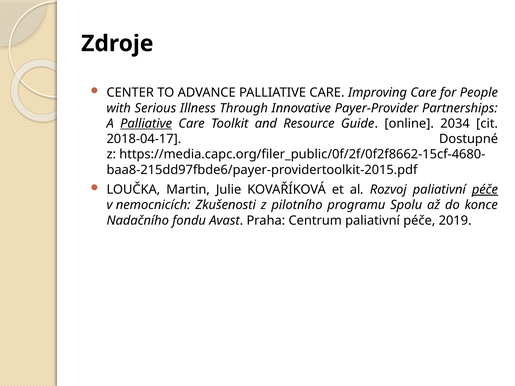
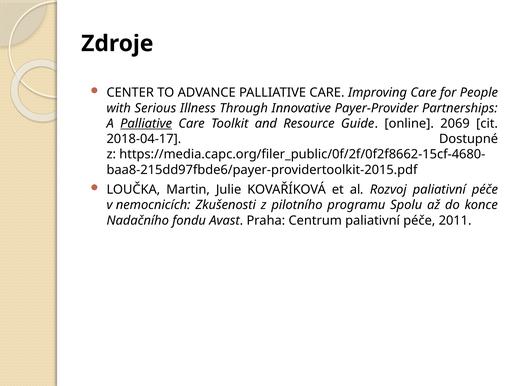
2034: 2034 -> 2069 (455, 124)
péče underline: present -> none (485, 190)
2019: 2019 -> 2011 (455, 221)
